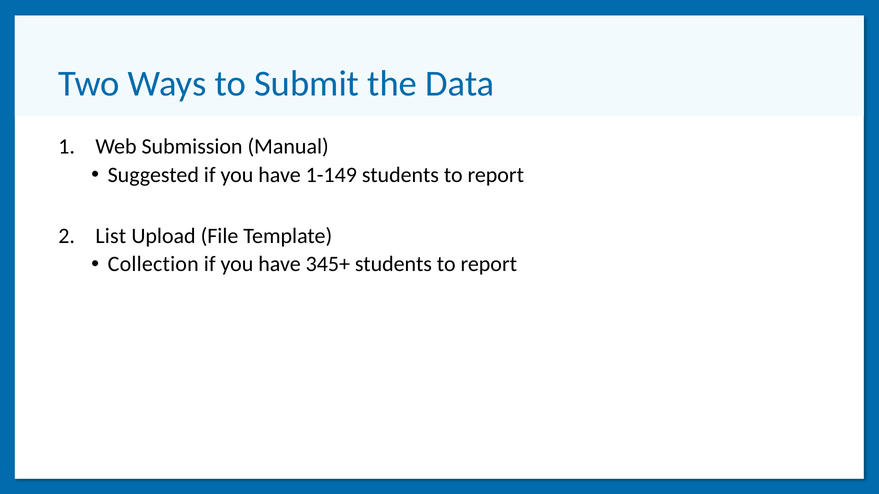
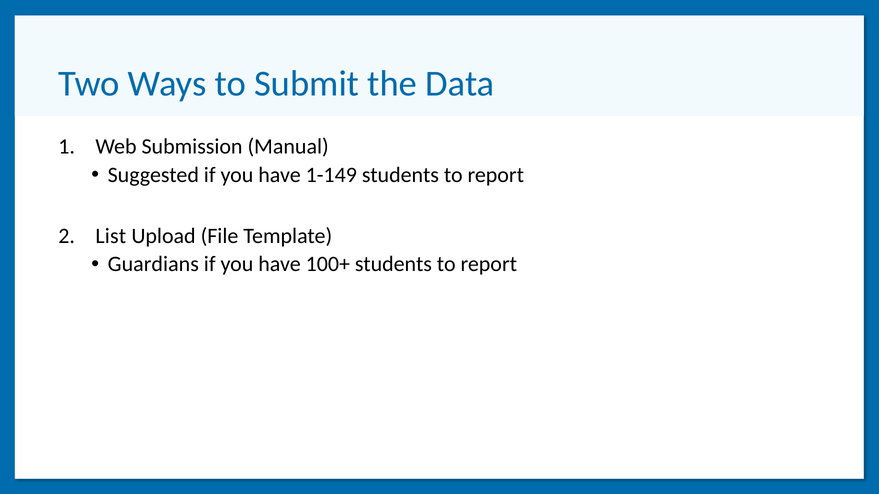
Collection: Collection -> Guardians (153, 264)
345+: 345+ -> 100+ (328, 264)
